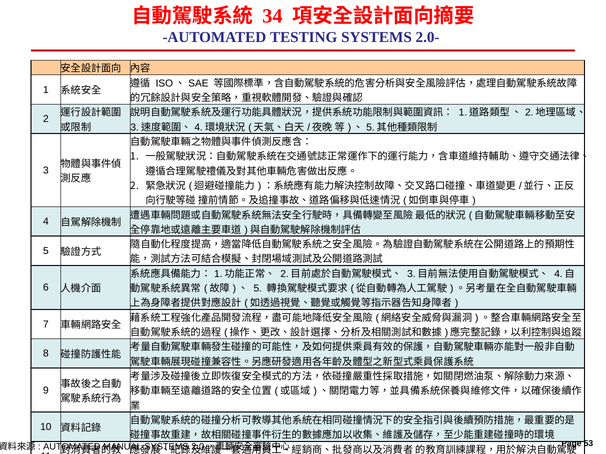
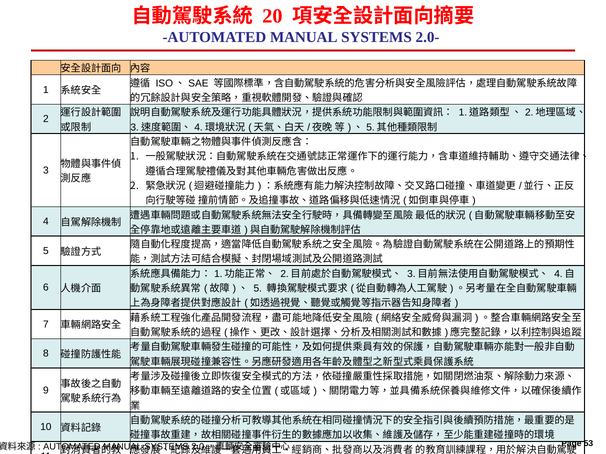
34: 34 -> 20 (272, 16)
TESTING: TESTING -> MANUAL (304, 37)
